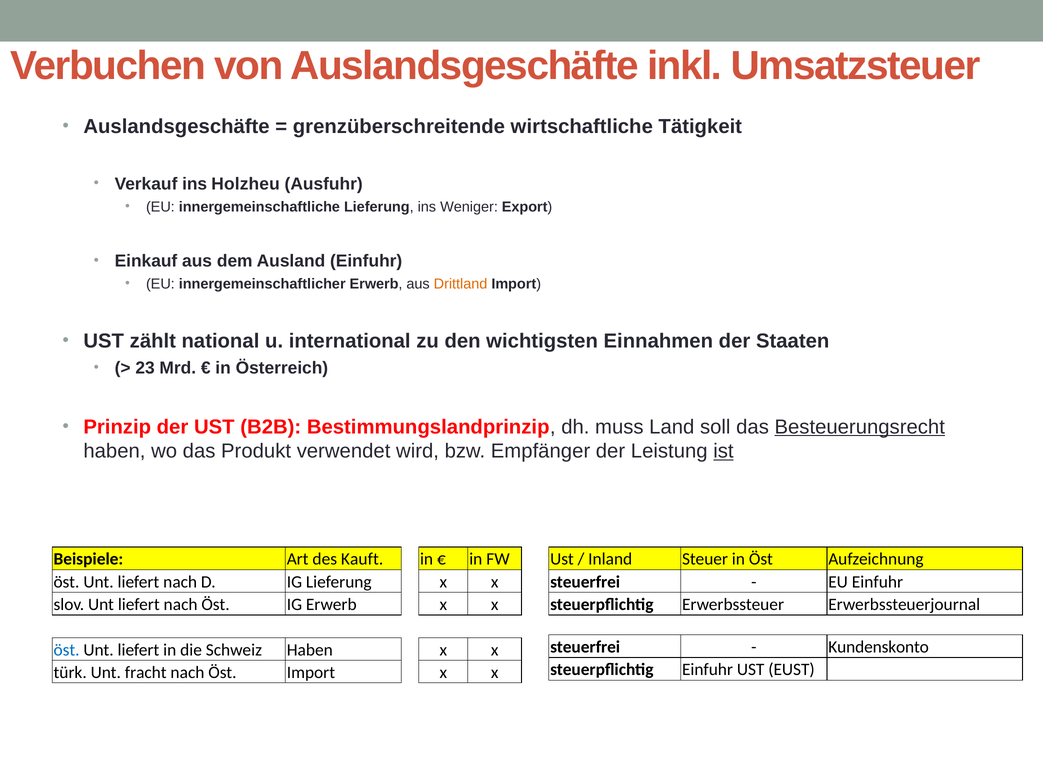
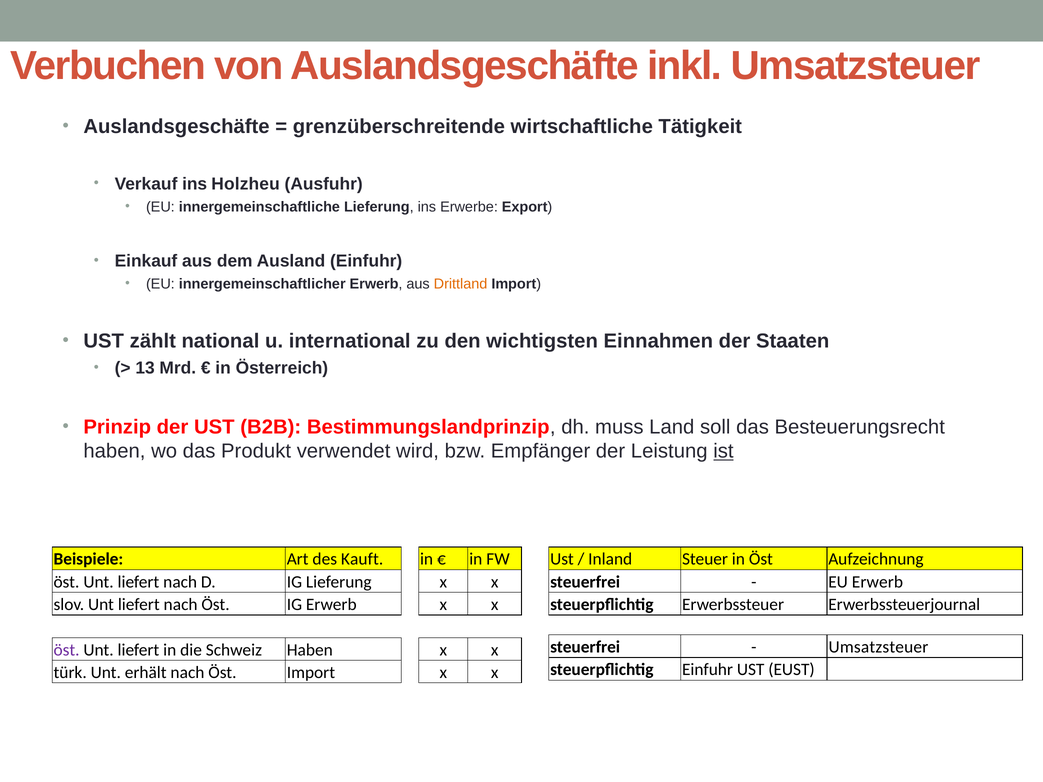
Weniger: Weniger -> Erwerbe (469, 207)
23: 23 -> 13 (145, 368)
Besteuerungsrecht underline: present -> none (860, 427)
EU Einfuhr: Einfuhr -> Erwerb (877, 582)
Kundenskonto: Kundenskonto -> Umsatzsteuer (878, 647)
öst colour: blue -> purple (67, 650)
fracht: fracht -> erhält (146, 673)
